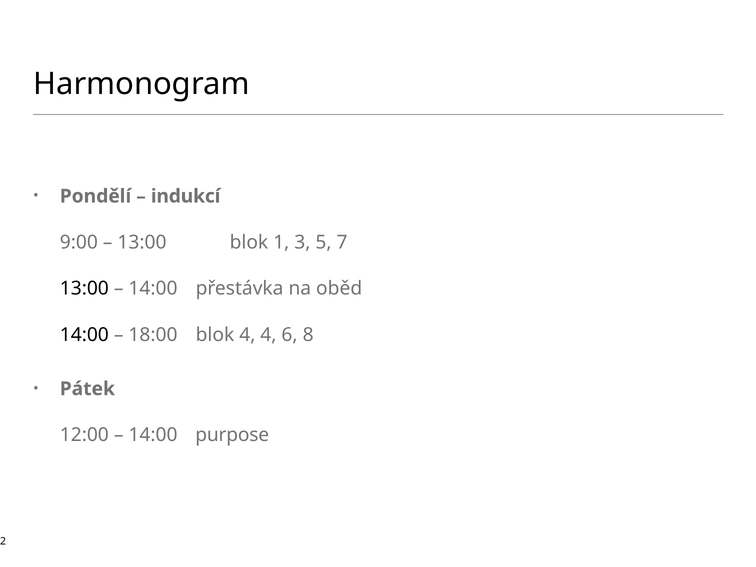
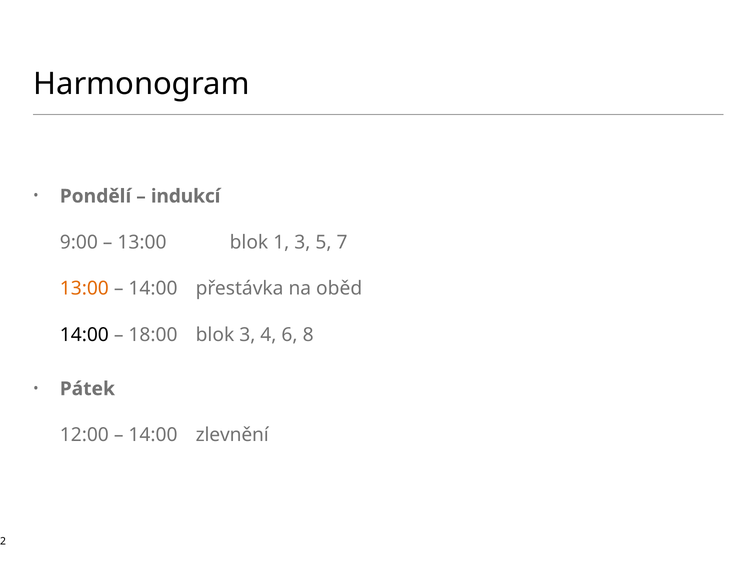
13:00 colour: black -> orange (84, 289)
blok 4: 4 -> 3 (247, 335)
purpose: purpose -> zlevnění (232, 435)
